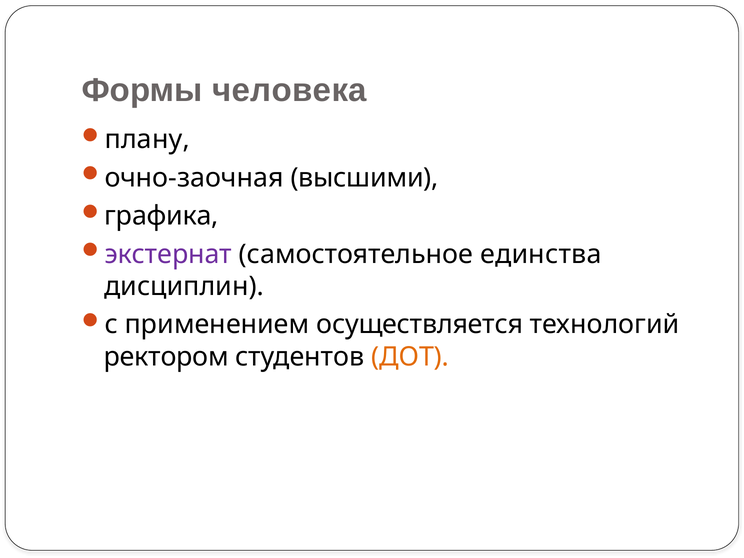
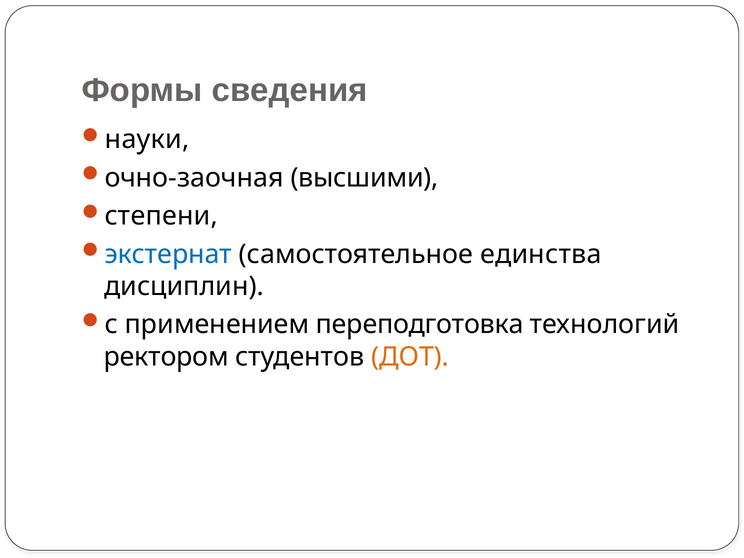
человека: человека -> сведения (290, 90)
плану: плану -> науки (147, 139)
графика: графика -> степени (161, 216)
экстернат colour: purple -> blue (168, 254)
осуществляется: осуществляется -> переподготовка (420, 325)
